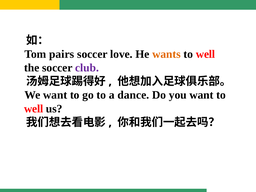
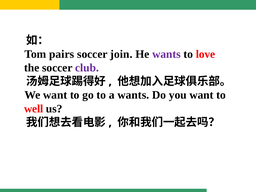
love: love -> join (121, 54)
wants colour: orange -> purple (166, 54)
well: well -> love (206, 54)
a dance: dance -> wants (133, 95)
